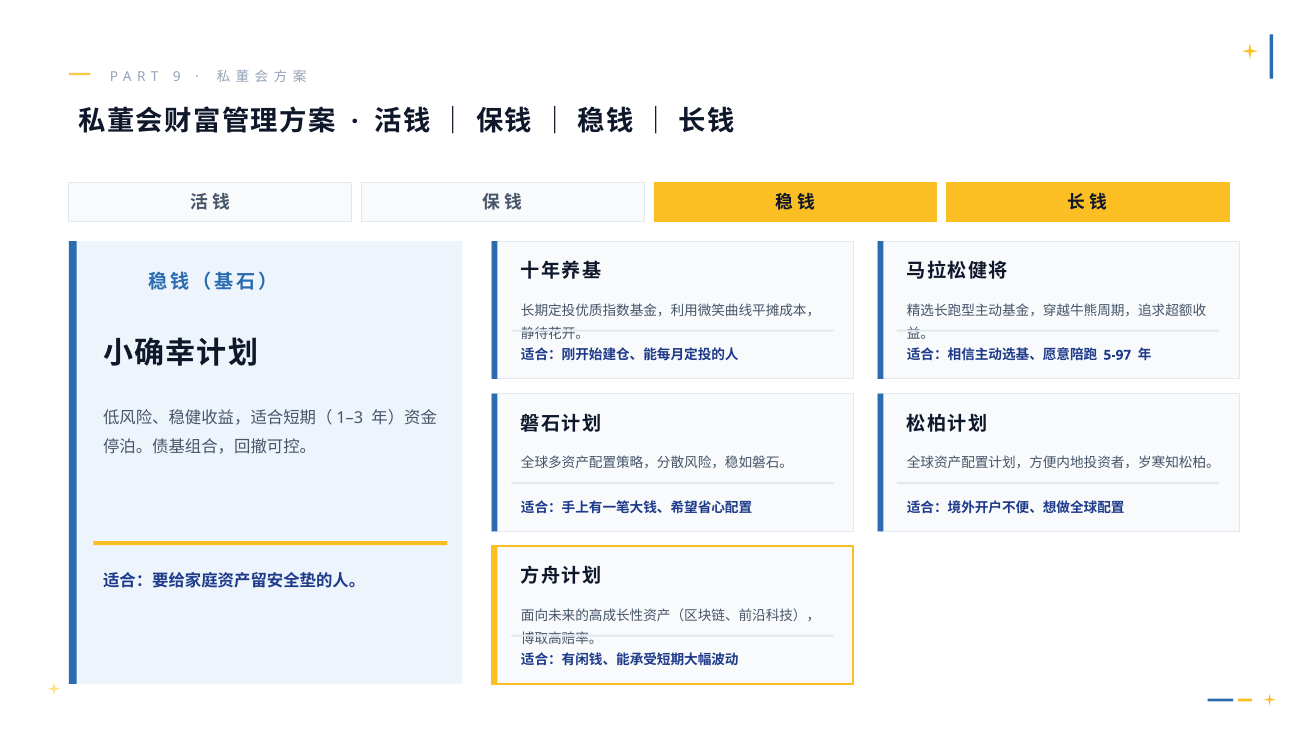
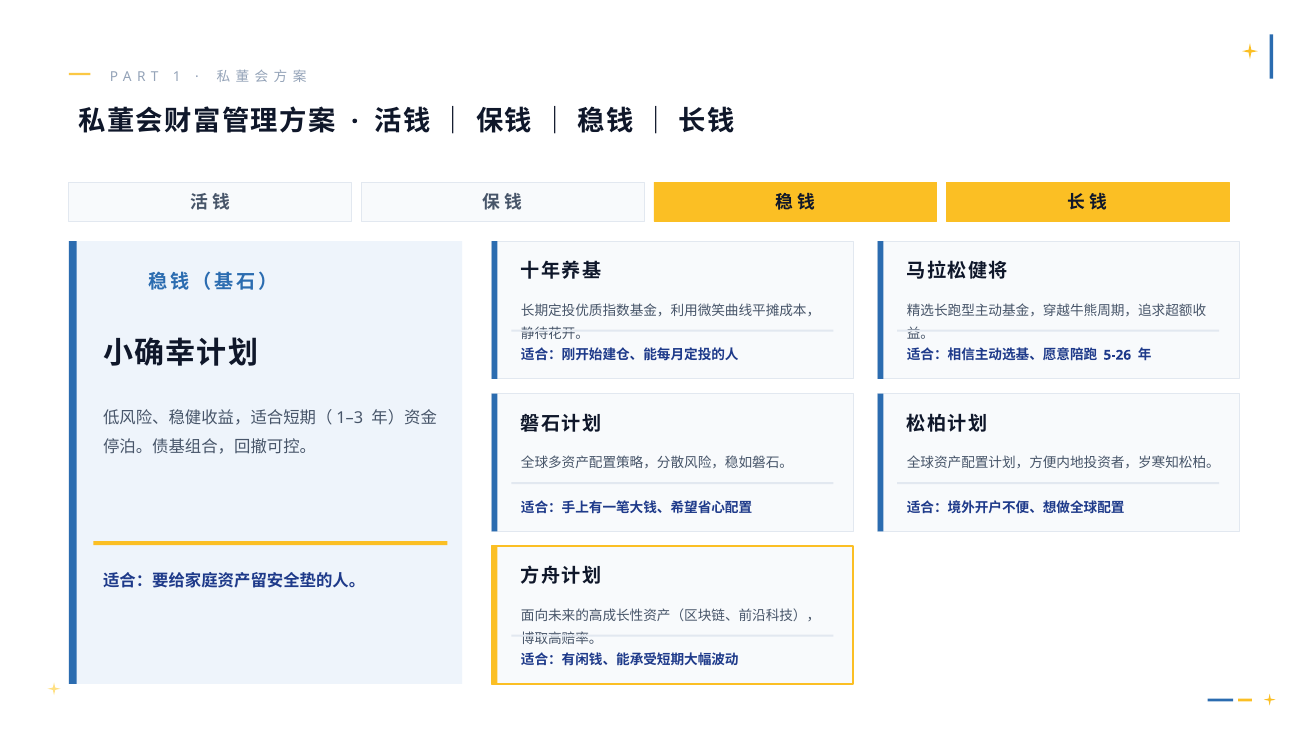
9: 9 -> 1 (177, 77)
5-97: 5-97 -> 5-26 (1117, 355)
